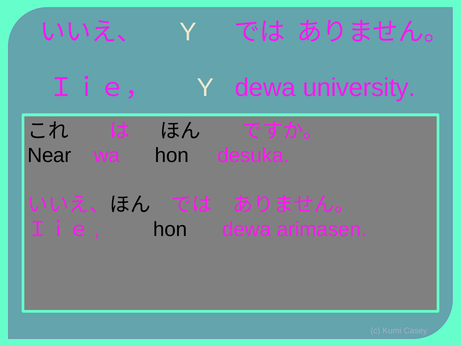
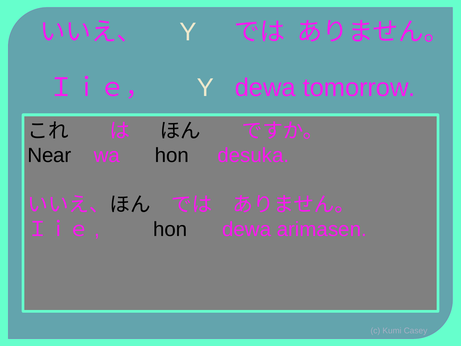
university: university -> tomorrow (359, 88)
